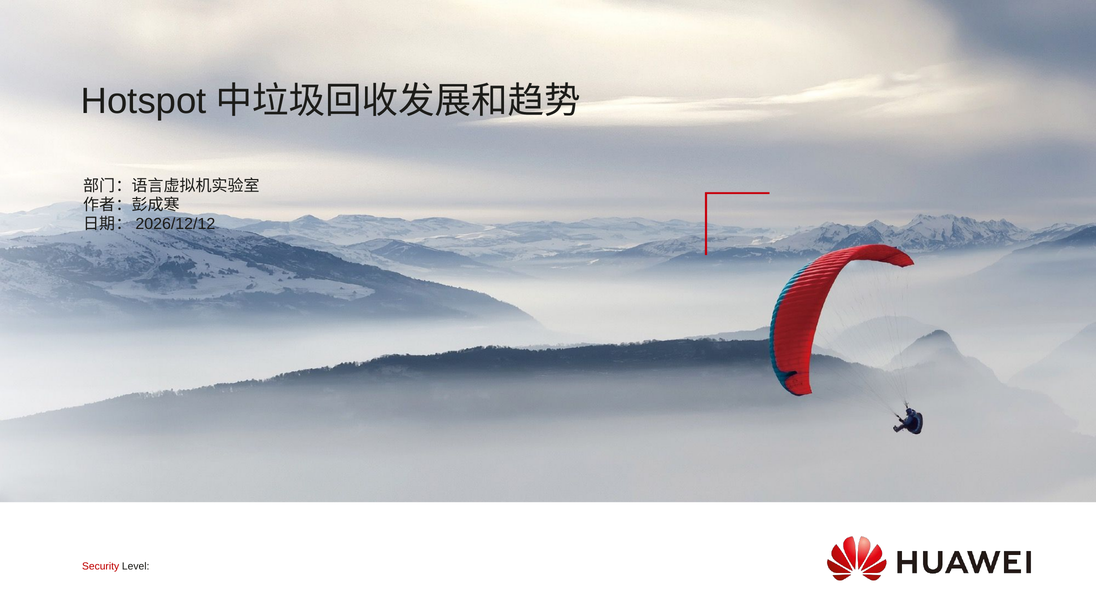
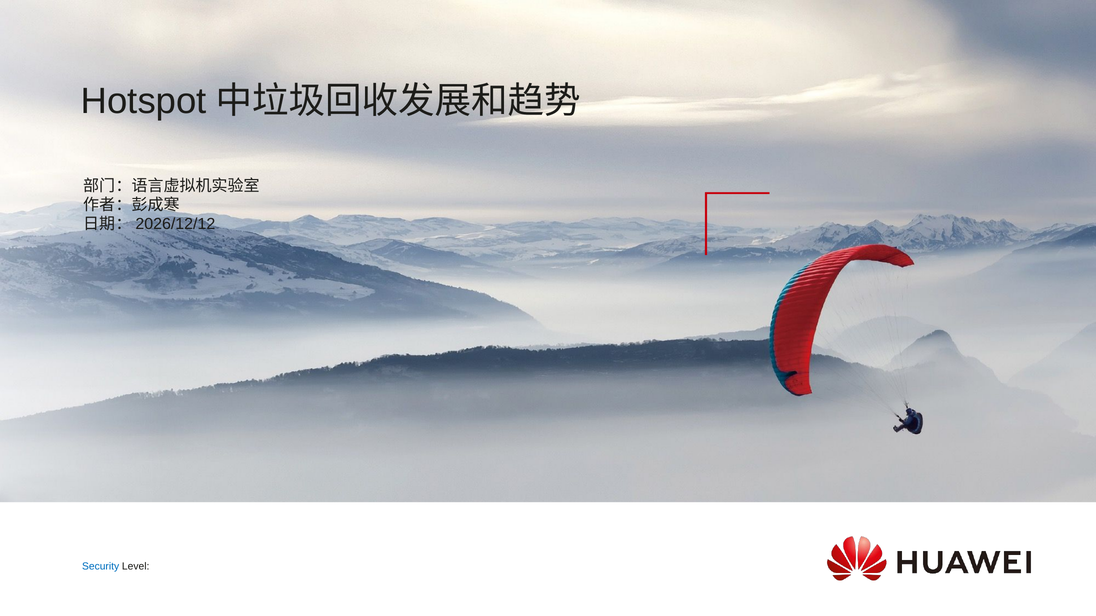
Security colour: red -> blue (101, 566)
